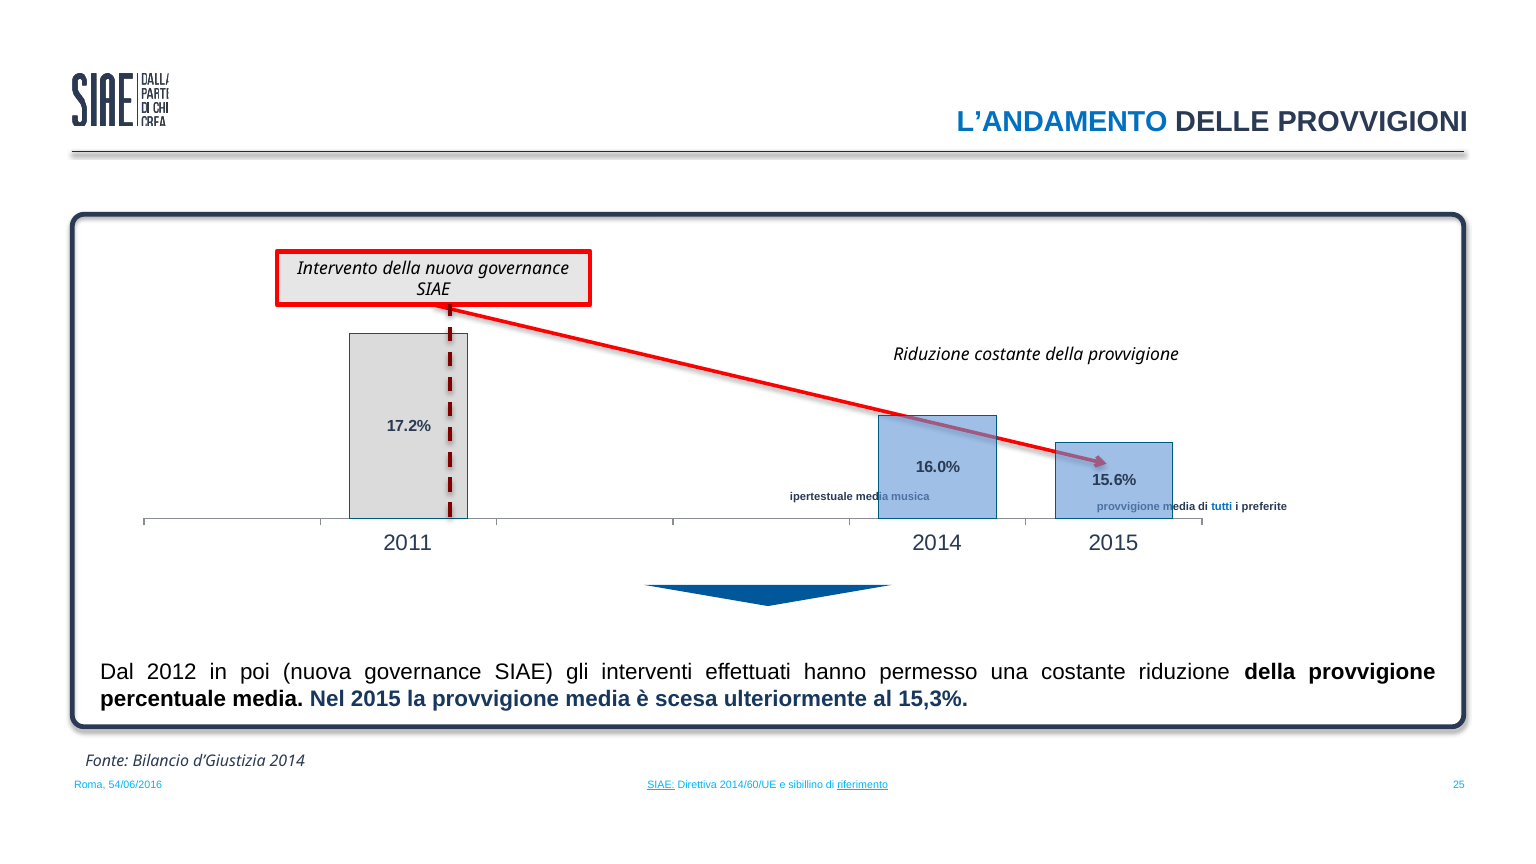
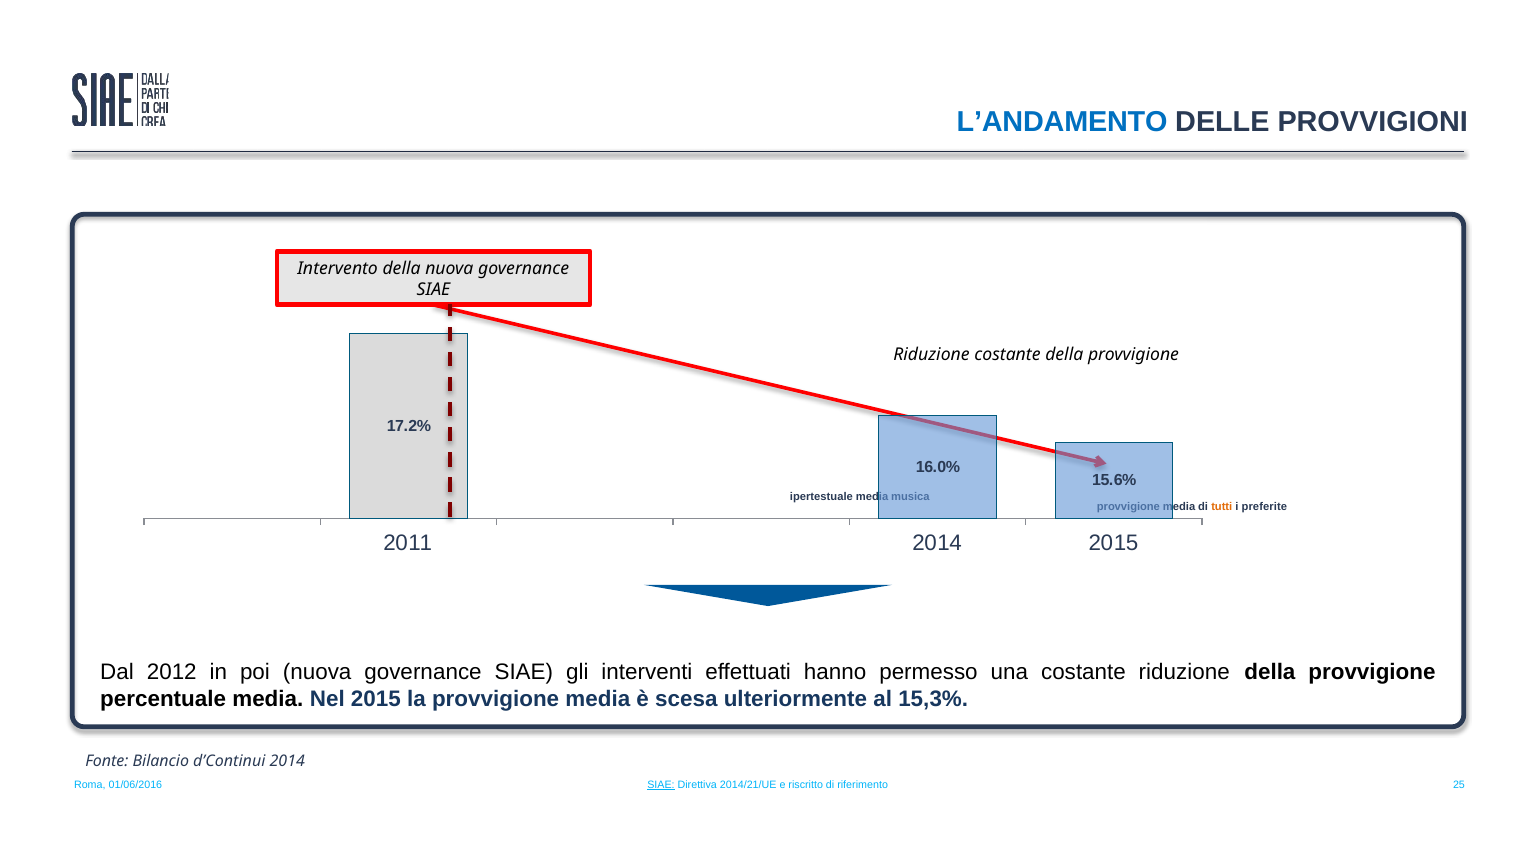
tutti colour: blue -> orange (1222, 507)
d’Giustizia: d’Giustizia -> d’Continui (229, 761)
54/06/2016: 54/06/2016 -> 01/06/2016 (135, 785)
2014/60/UE: 2014/60/UE -> 2014/21/UE (748, 785)
sibillino: sibillino -> riscritto (806, 785)
riferimento underline: present -> none (863, 785)
